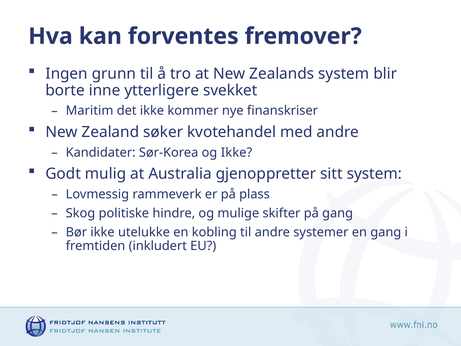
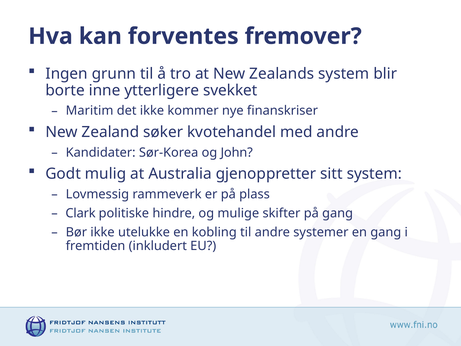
og Ikke: Ikke -> John (237, 152)
Skog: Skog -> Clark (81, 213)
